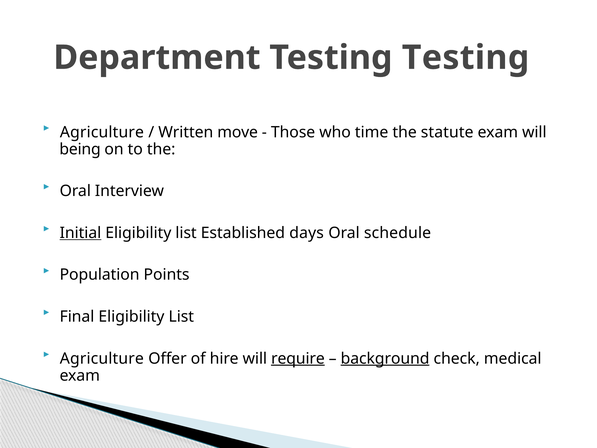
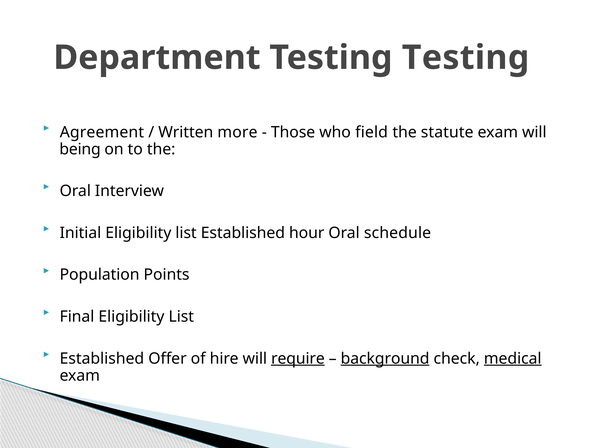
Agriculture: Agriculture -> Agreement (102, 132)
move: move -> more (237, 132)
time: time -> field (372, 132)
Initial underline: present -> none (80, 233)
days: days -> hour (307, 233)
Agriculture: Agriculture -> Established (102, 358)
medical underline: none -> present (513, 358)
